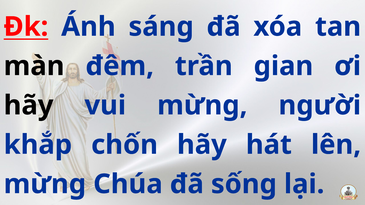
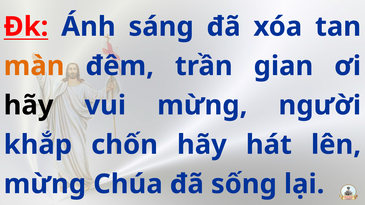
màn colour: black -> orange (34, 66)
